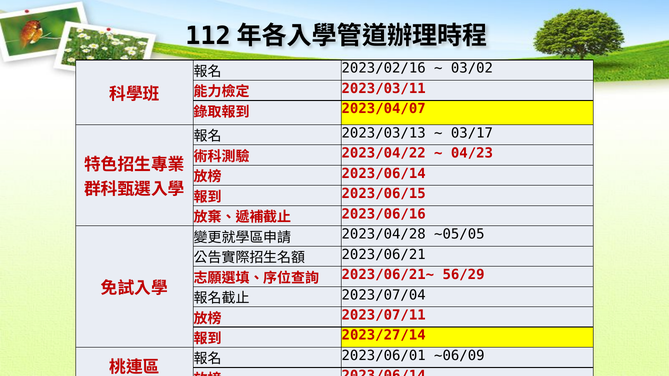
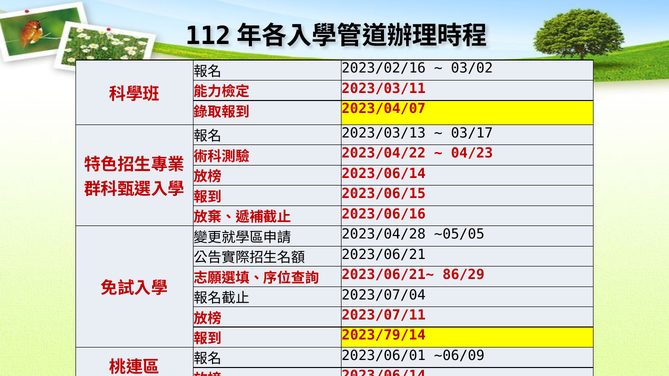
56/29: 56/29 -> 86/29 (464, 275)
2023/27/14: 2023/27/14 -> 2023/79/14 (384, 336)
